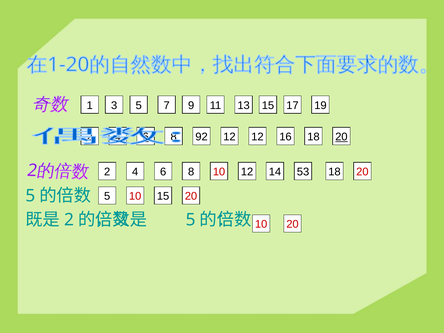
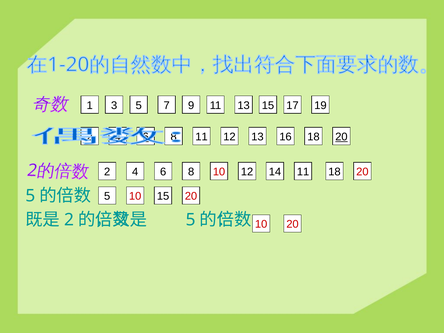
92: 92 -> 11 (202, 137)
12 12: 12 -> 13 (257, 137)
12 53: 53 -> 11 (303, 172)
